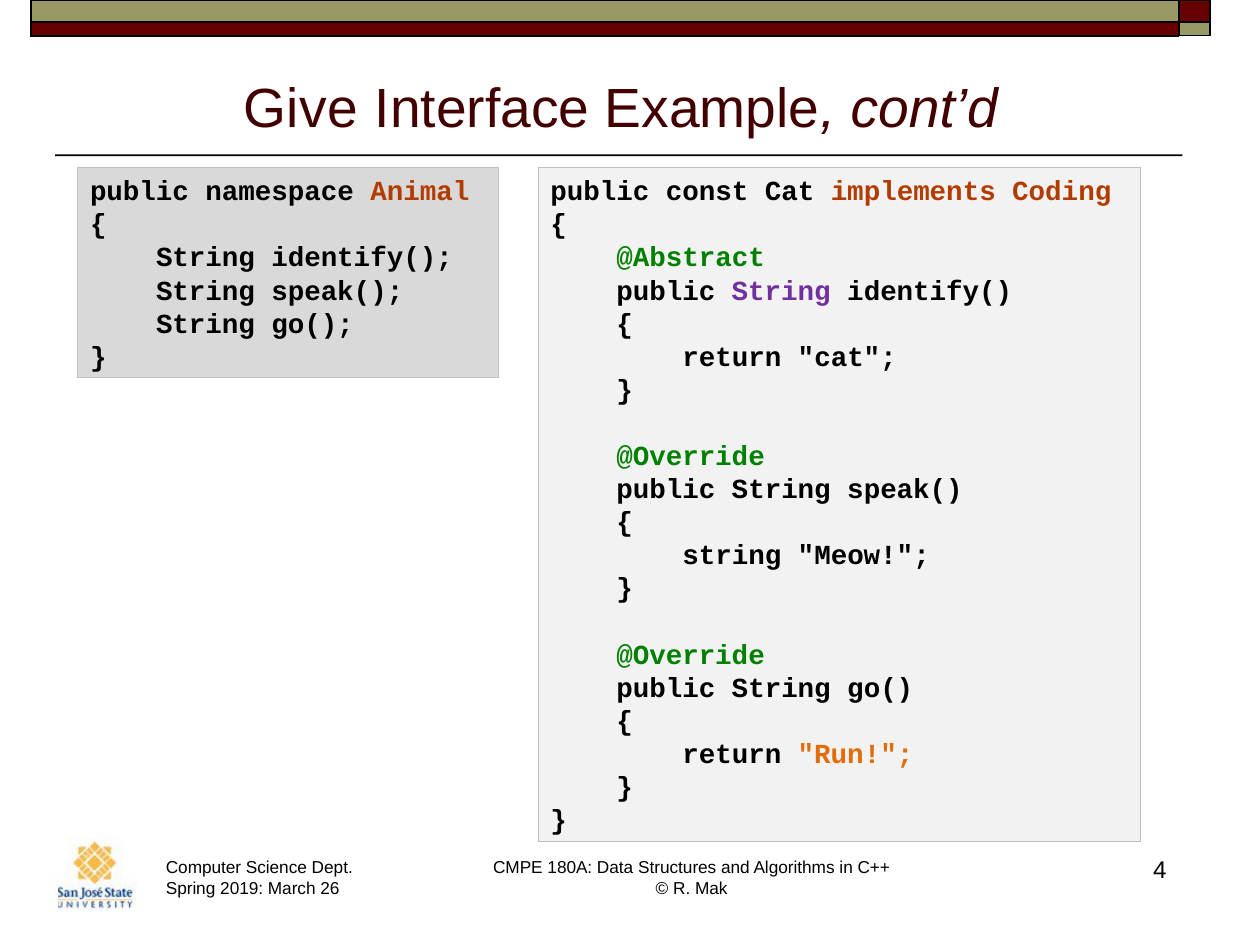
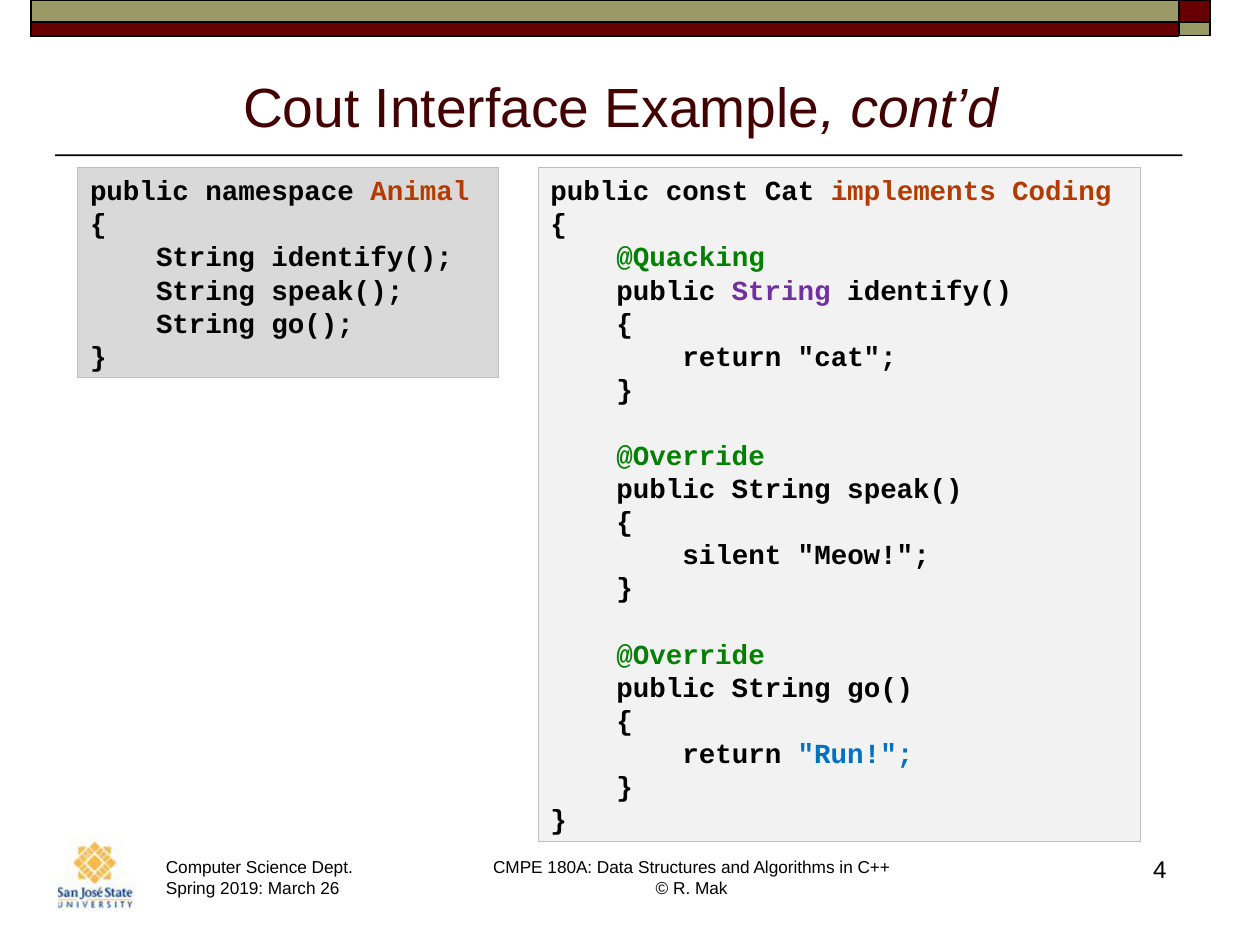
Give: Give -> Cout (301, 109)
@Abstract: @Abstract -> @Quacking (691, 258)
string: string -> silent (732, 556)
Run colour: orange -> blue (856, 754)
